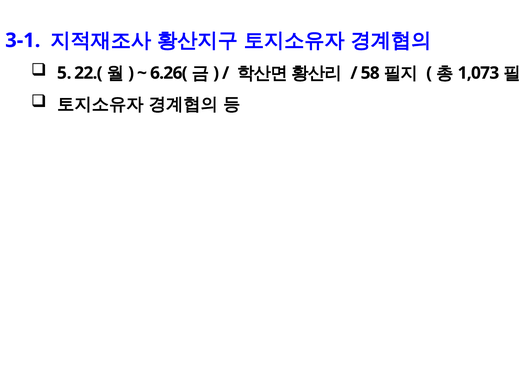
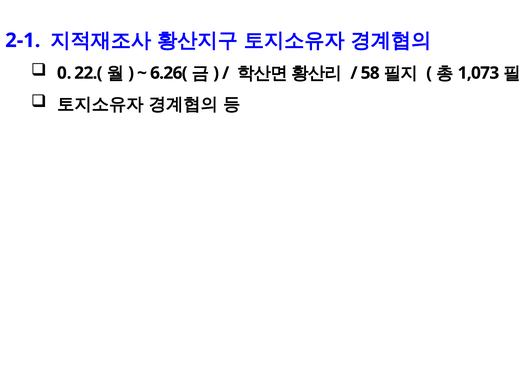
3-1: 3-1 -> 2-1 (23, 40)
5: 5 -> 0 (64, 73)
